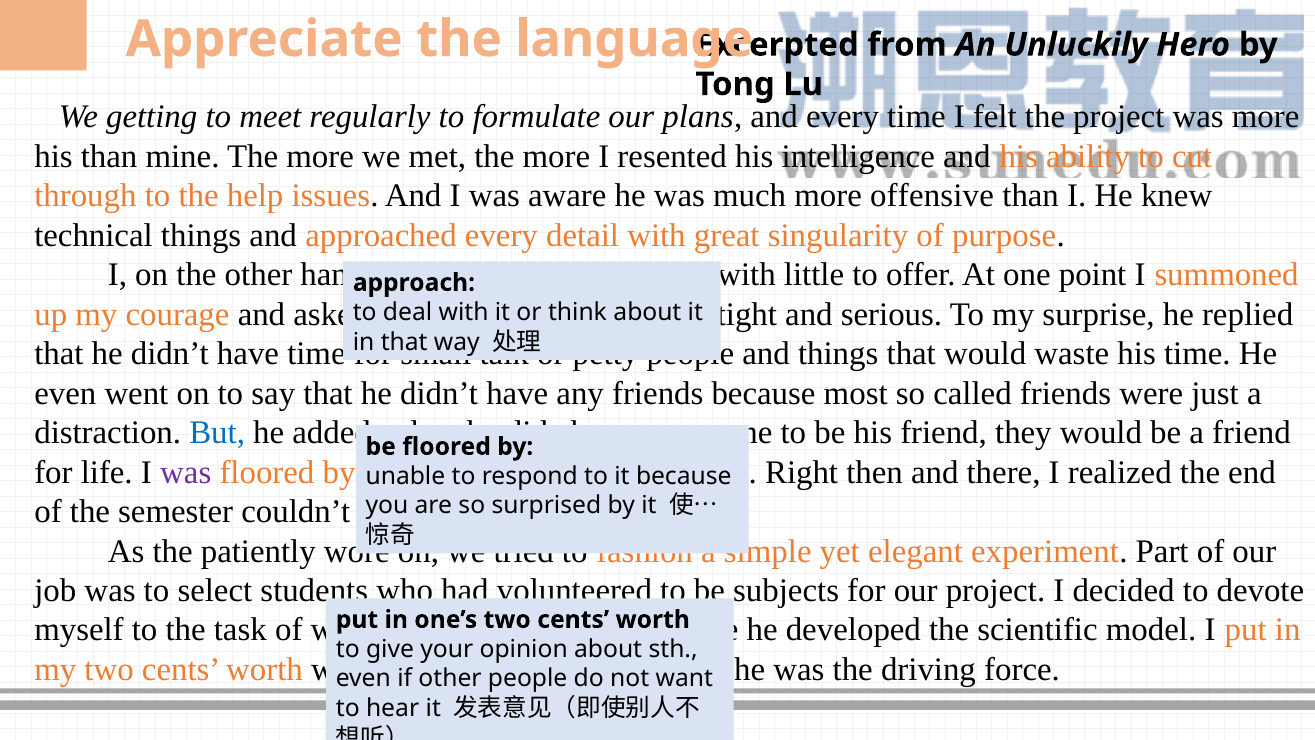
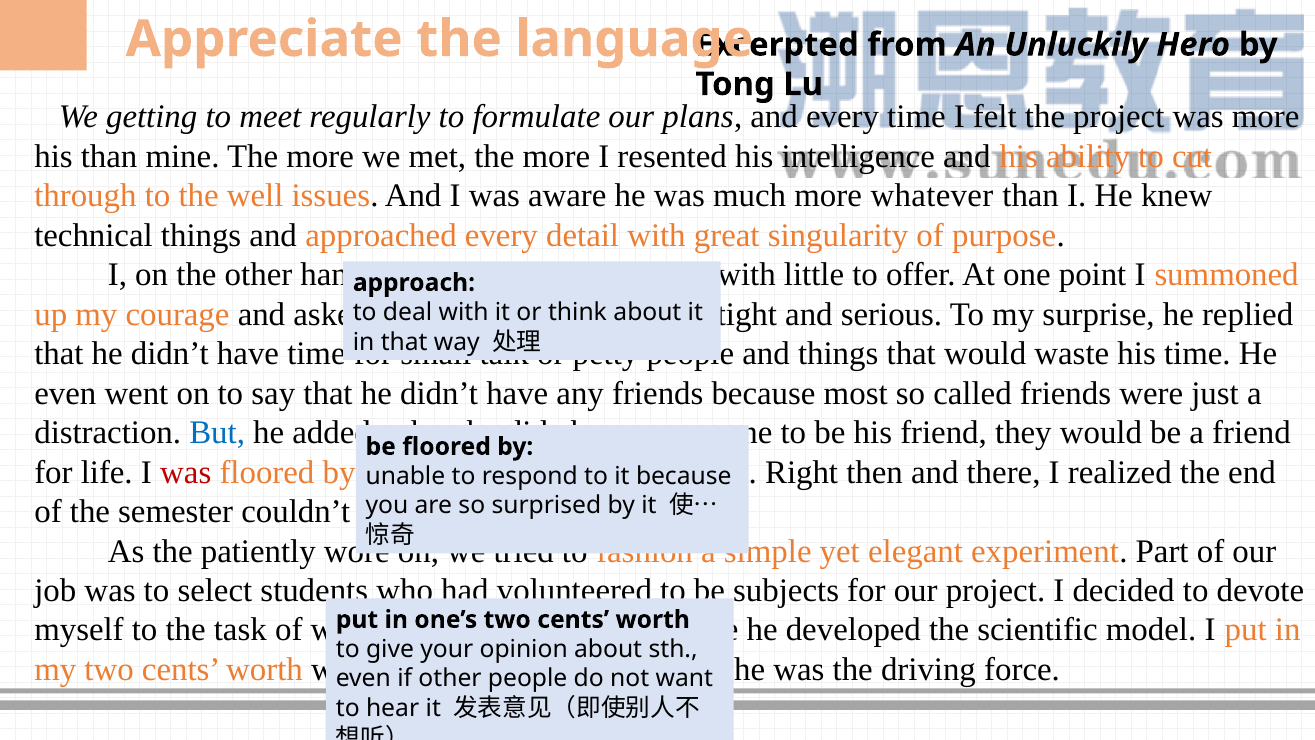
help: help -> well (255, 196)
offensive: offensive -> whatever (932, 196)
was colour: purple -> red (186, 472)
